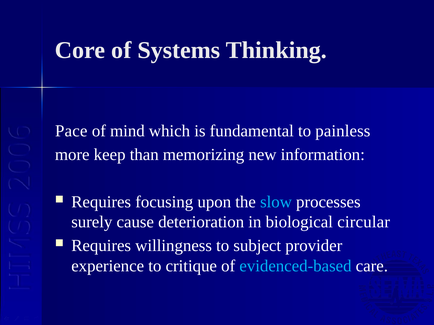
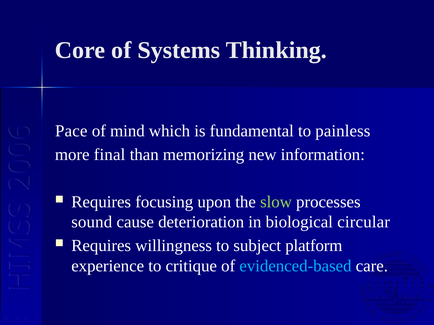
keep: keep -> final (110, 155)
slow colour: light blue -> light green (276, 202)
surely: surely -> sound (92, 222)
provider: provider -> platform (314, 246)
